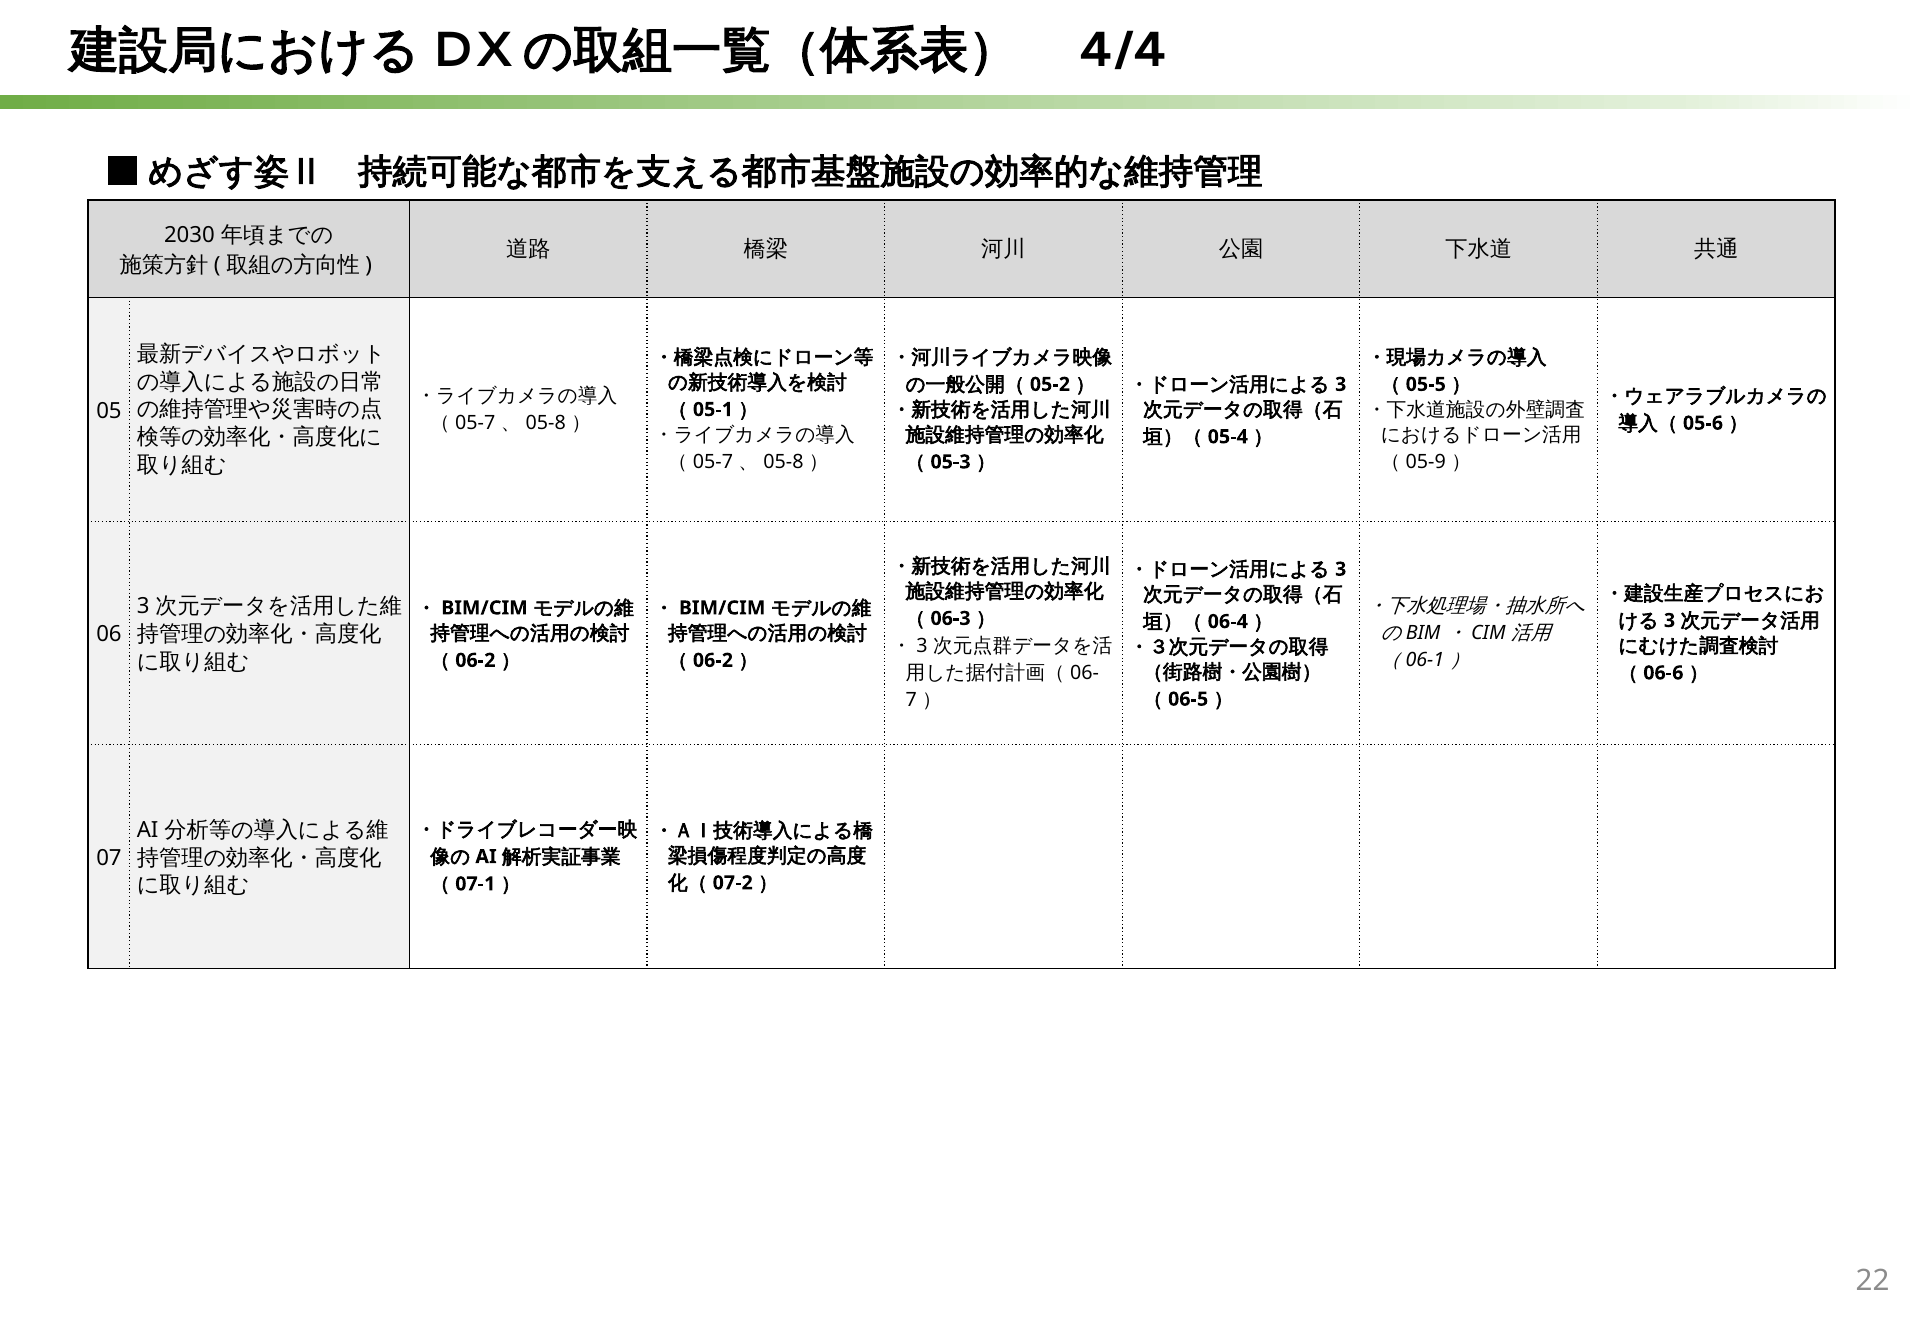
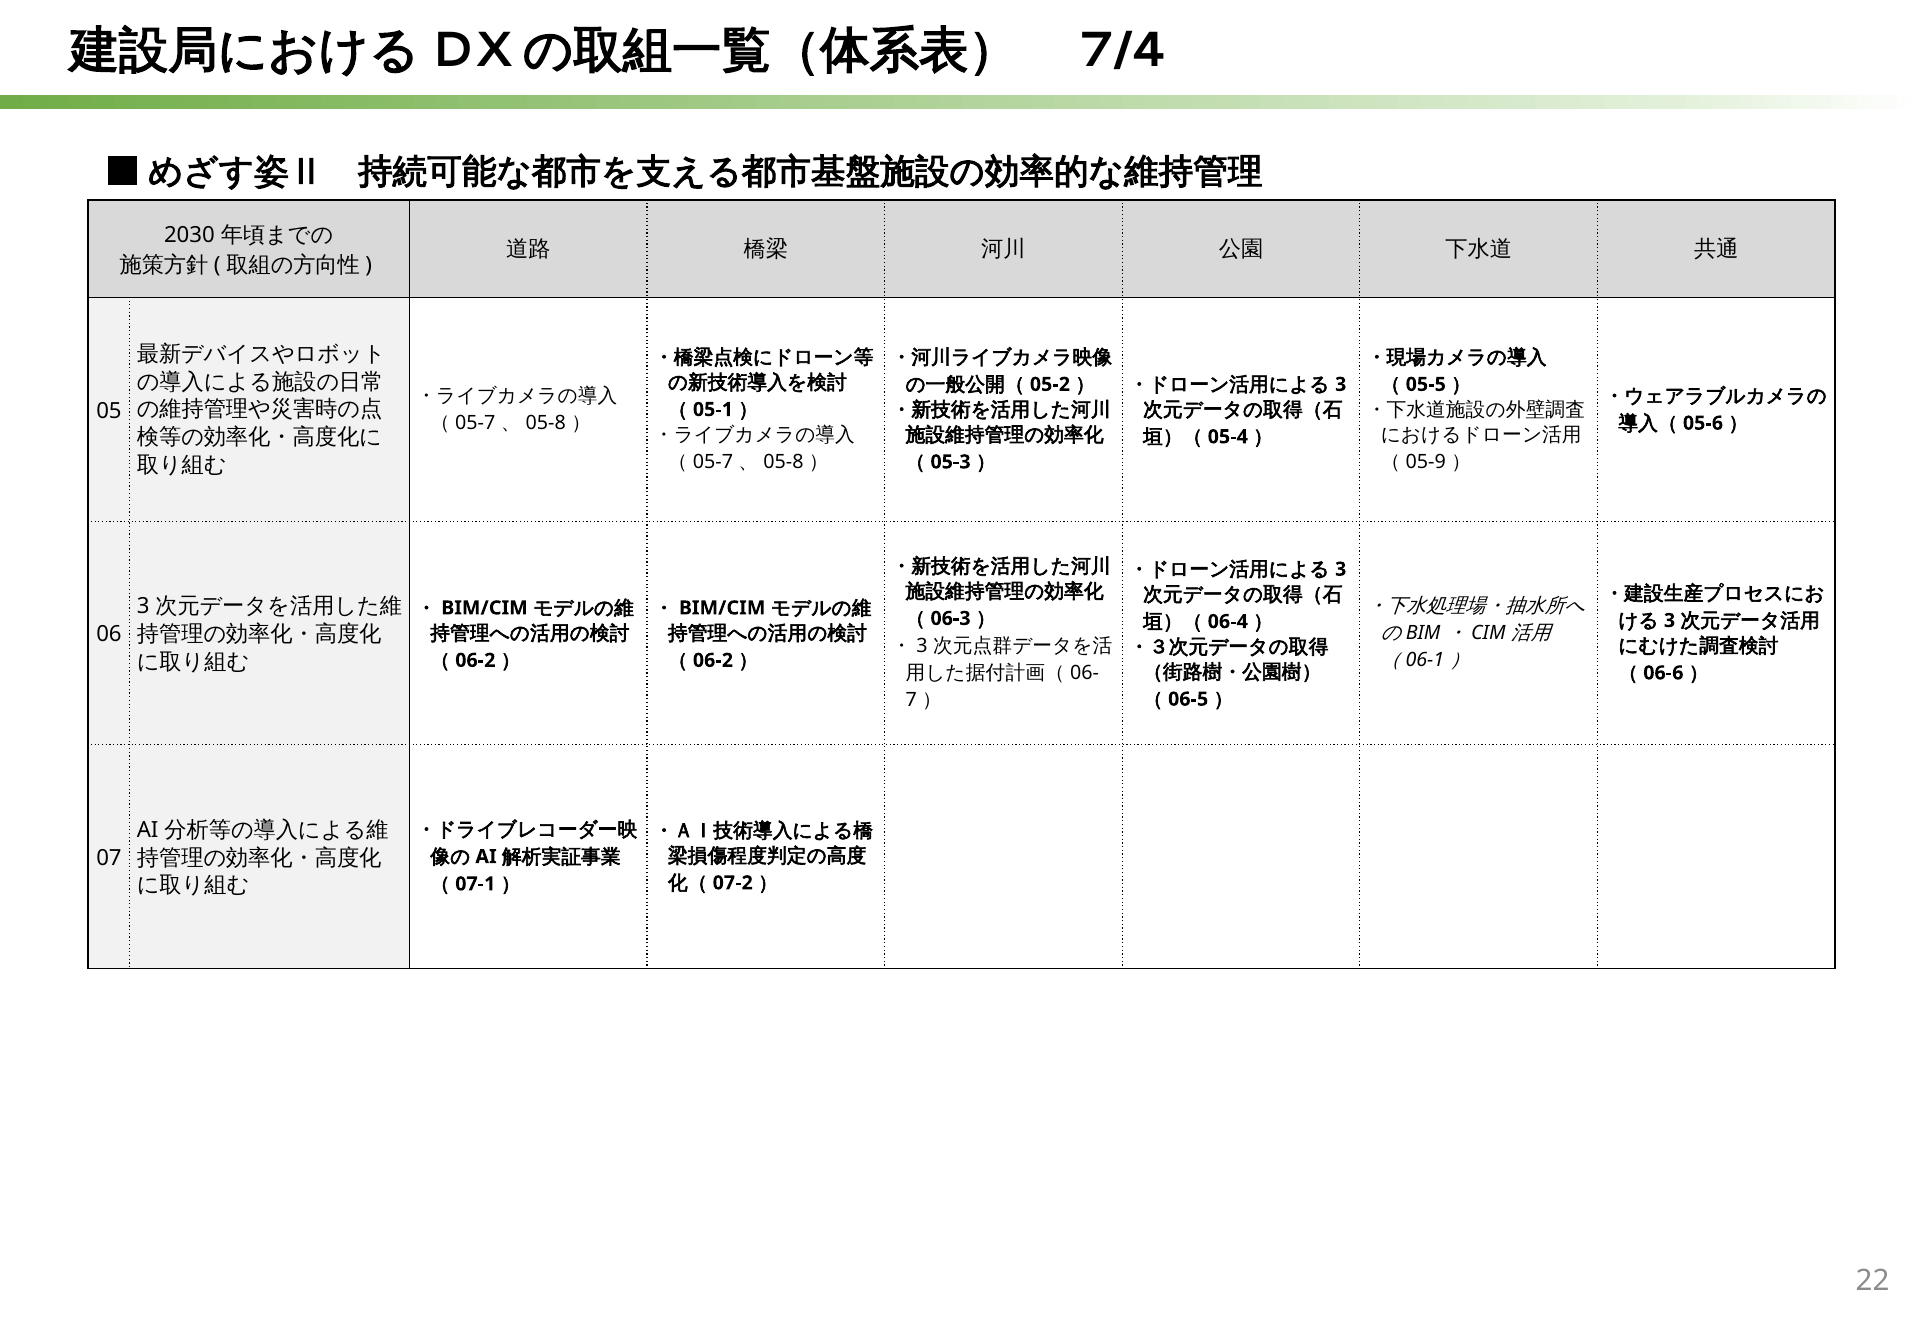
4/4: 4/4 -> 7/4 (1124, 50)
